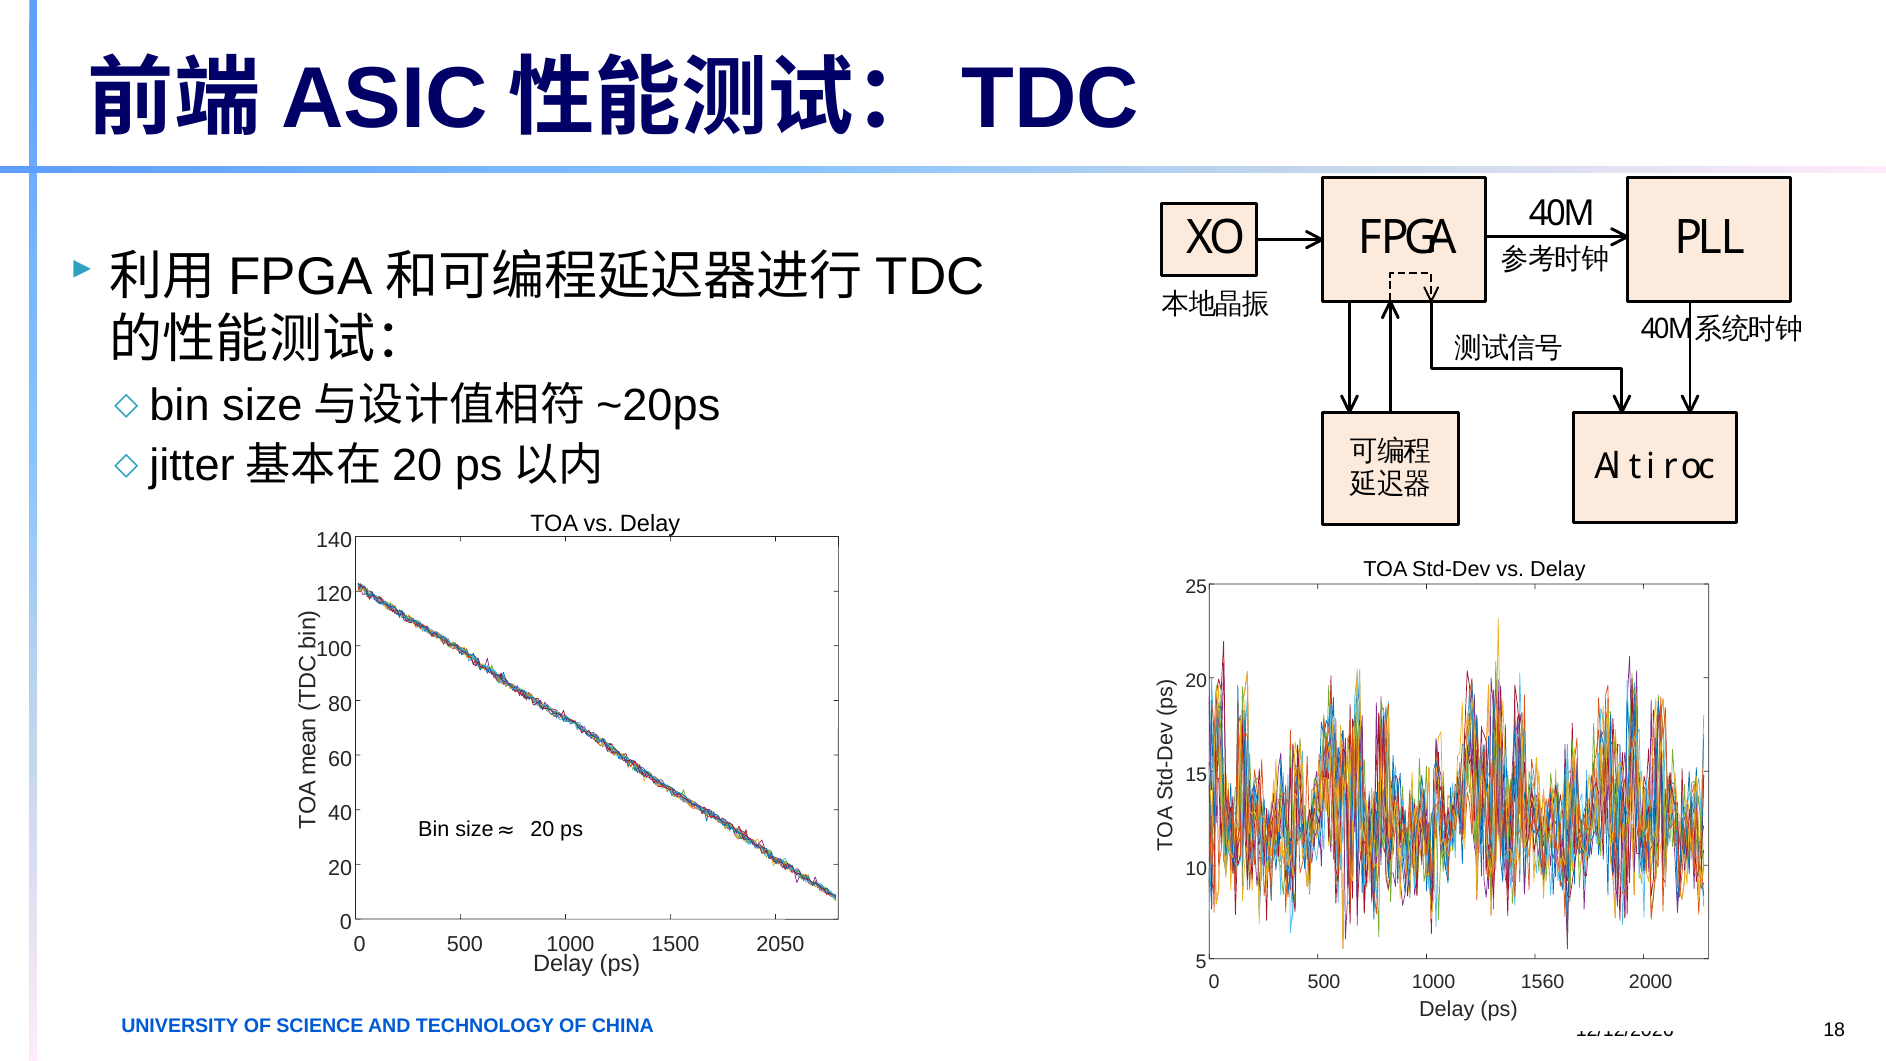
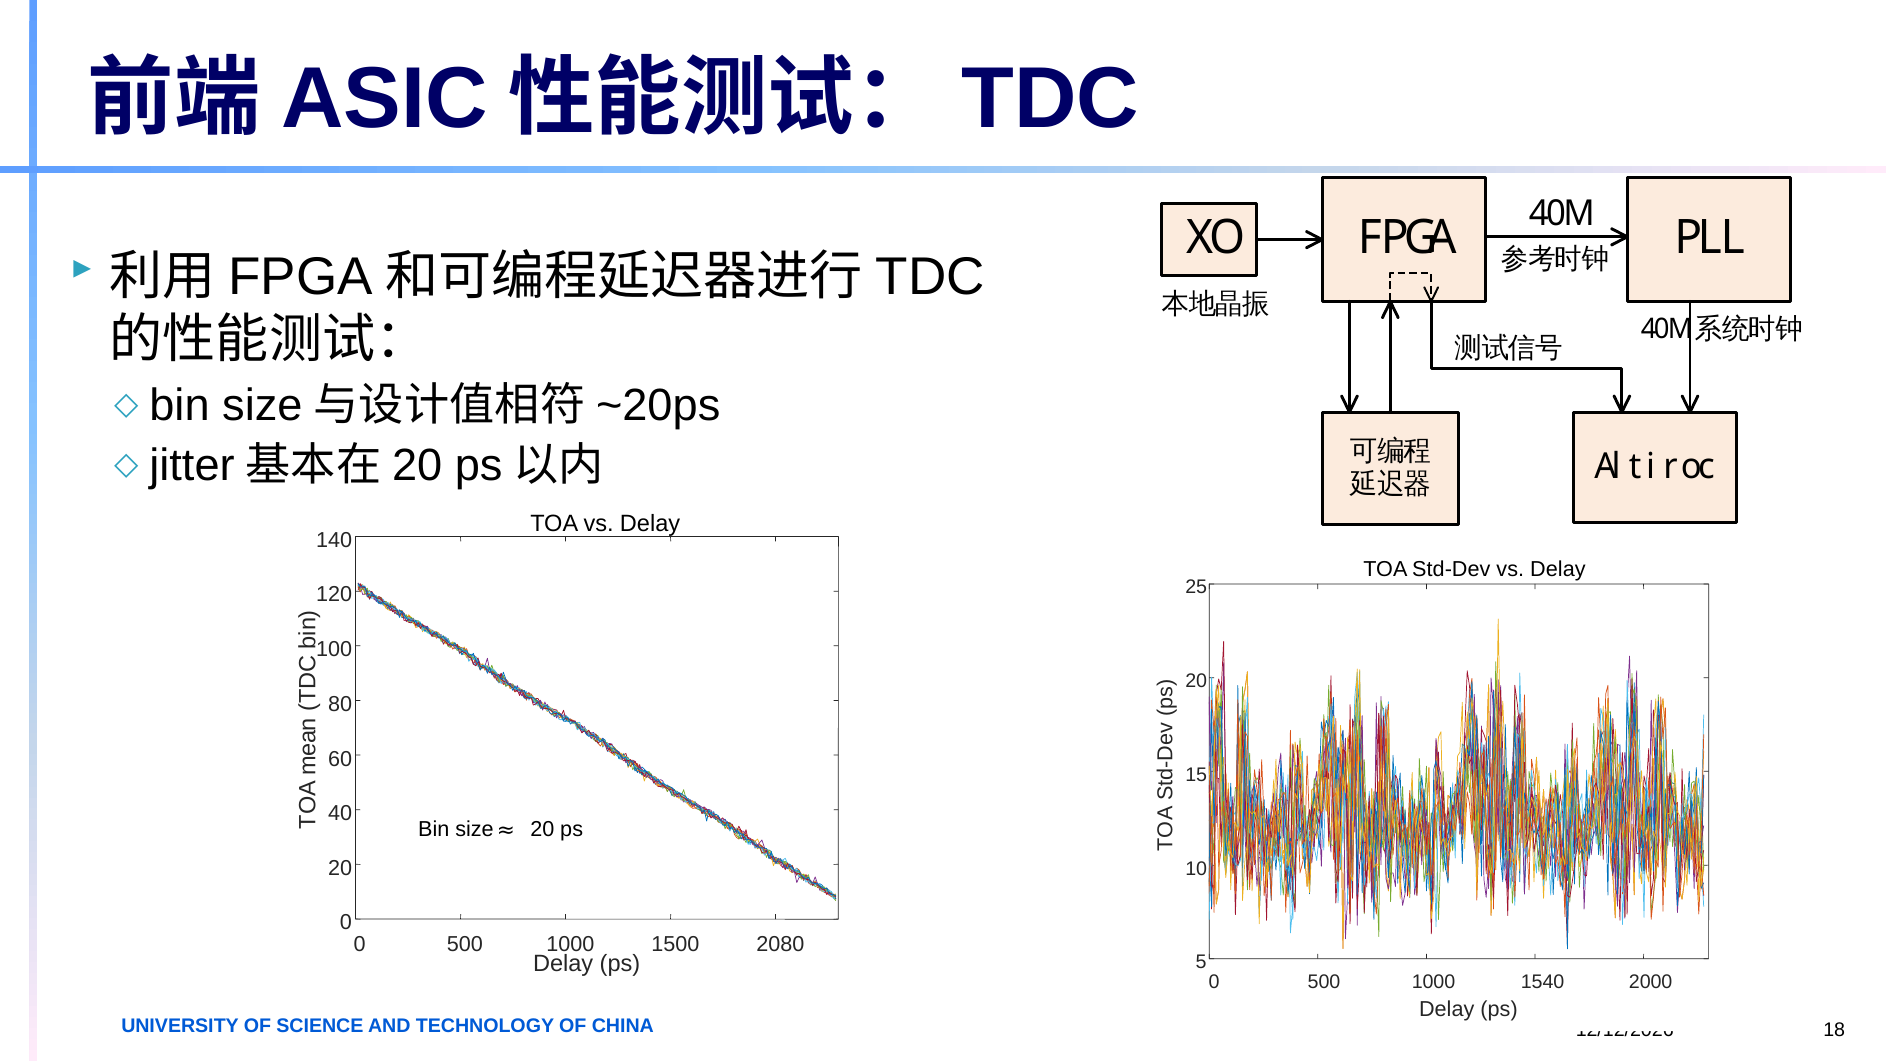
2050: 2050 -> 2080 (780, 944)
1560: 1560 -> 1540 (1543, 982)
